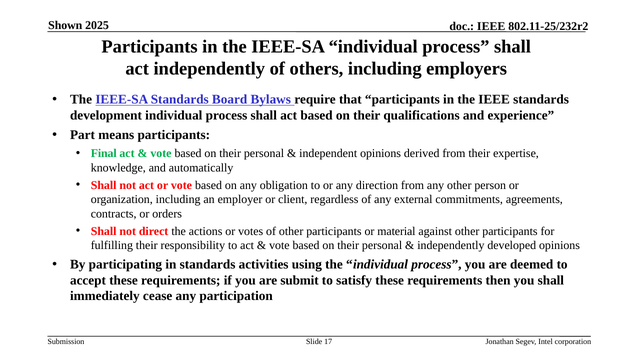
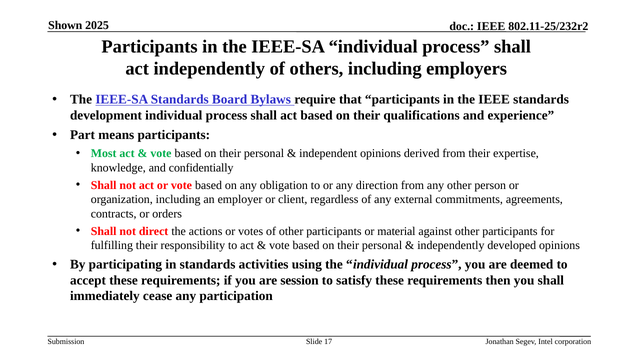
Final: Final -> Most (104, 153)
automatically: automatically -> confidentially (201, 168)
submit: submit -> session (300, 280)
